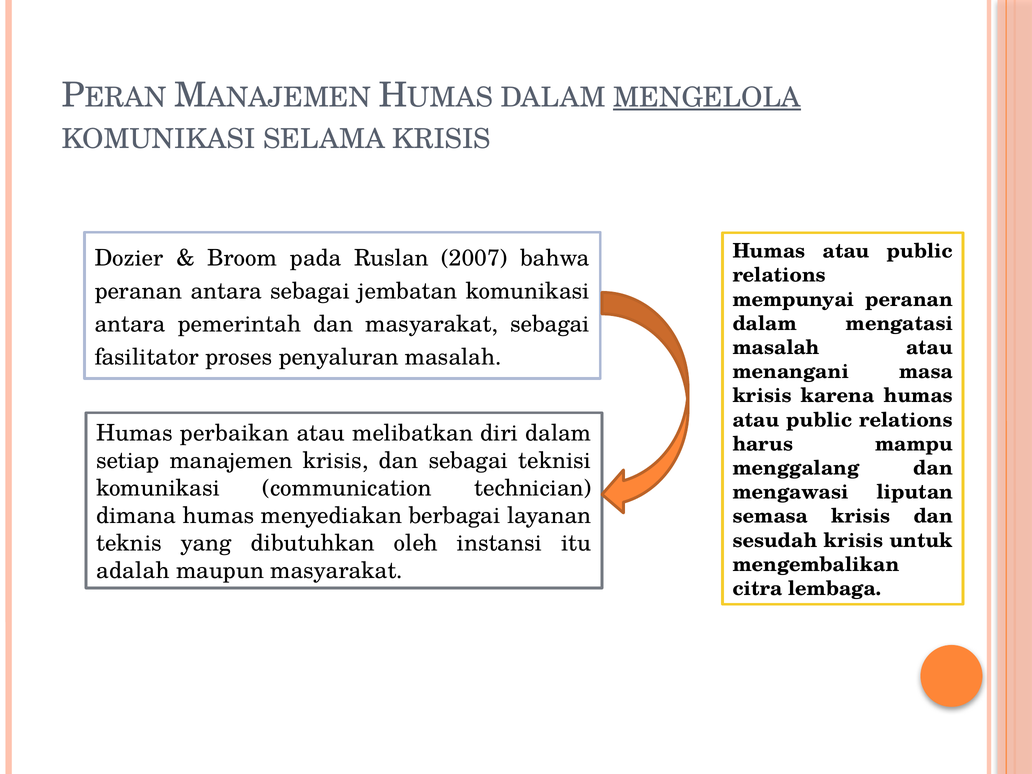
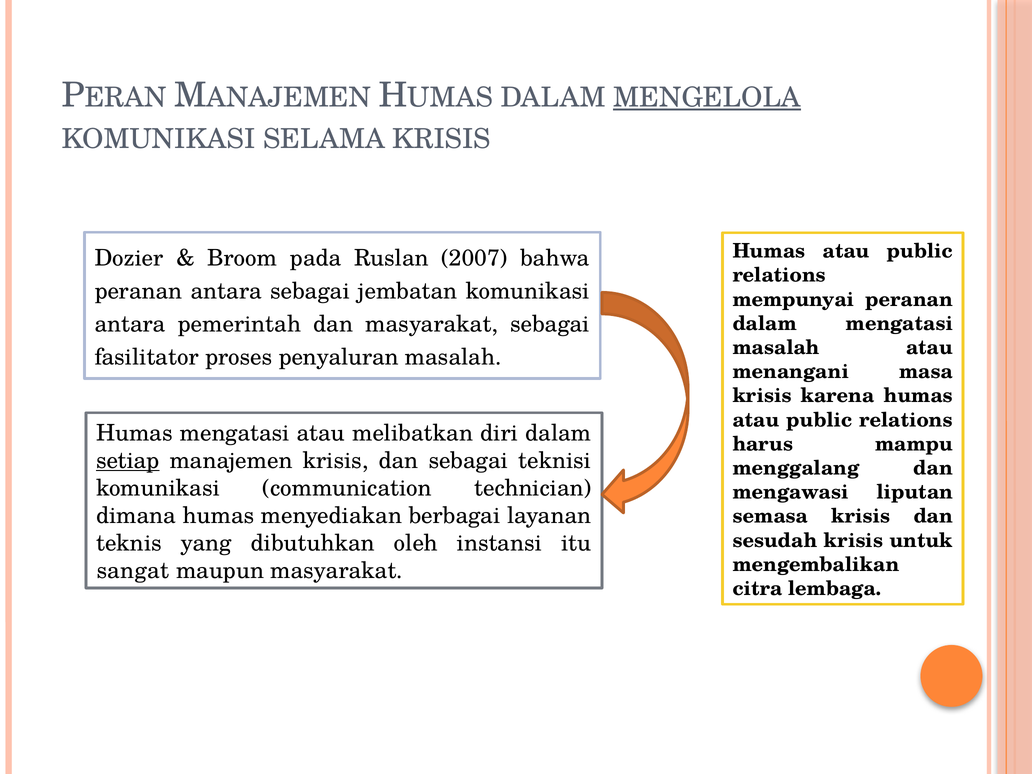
Humas perbaikan: perbaikan -> mengatasi (235, 433)
setiap underline: none -> present (128, 461)
adalah: adalah -> sangat (133, 571)
